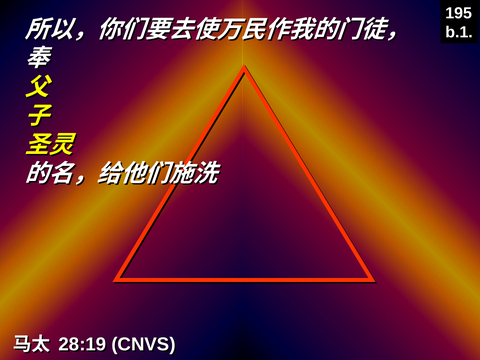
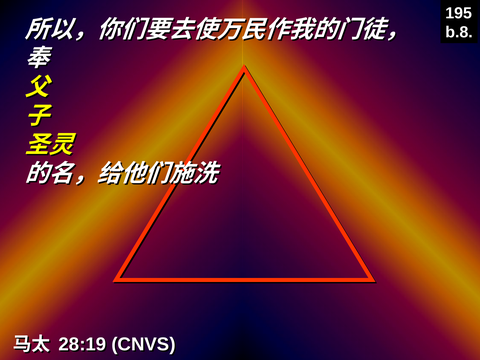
b.1: b.1 -> b.8 (459, 32)
